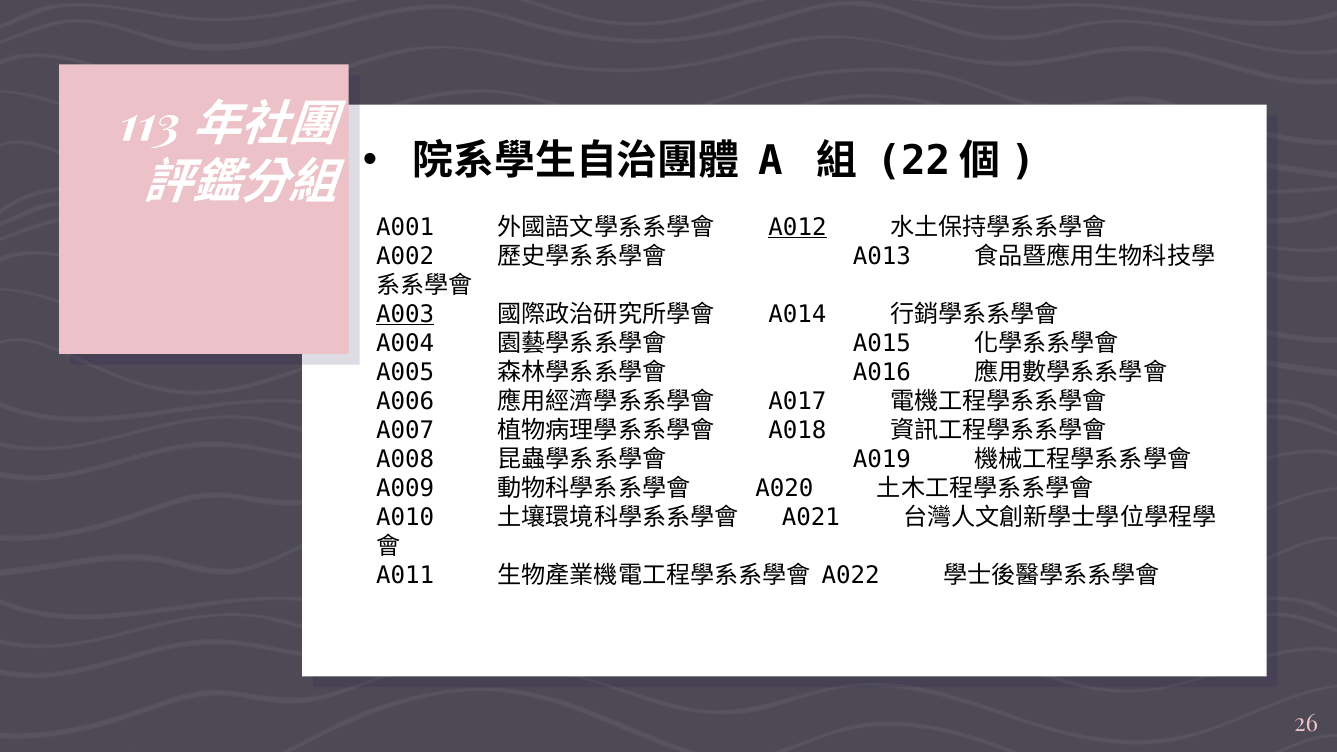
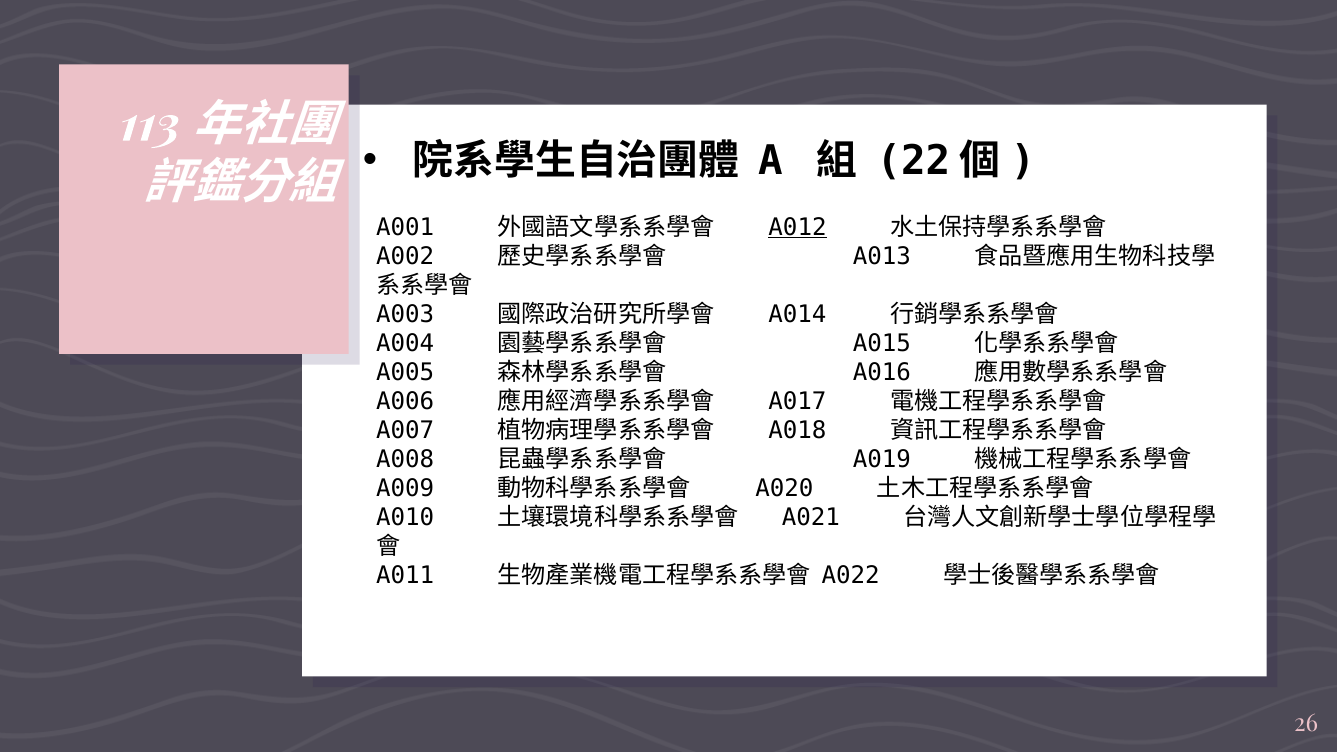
A003 underline: present -> none (405, 314)
